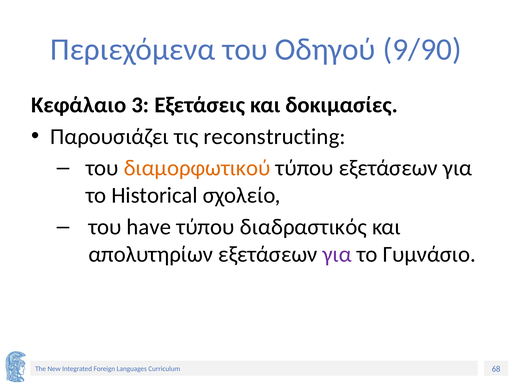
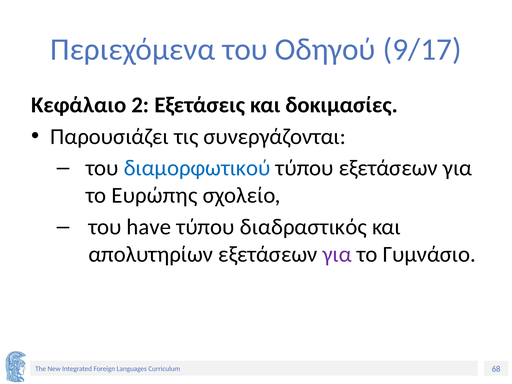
9/90: 9/90 -> 9/17 (422, 50)
3: 3 -> 2 (140, 105)
reconstructing: reconstructing -> συνεργάζονται (275, 137)
διαμορφωτικού colour: orange -> blue (197, 168)
Historical: Historical -> Ευρώπης (154, 195)
